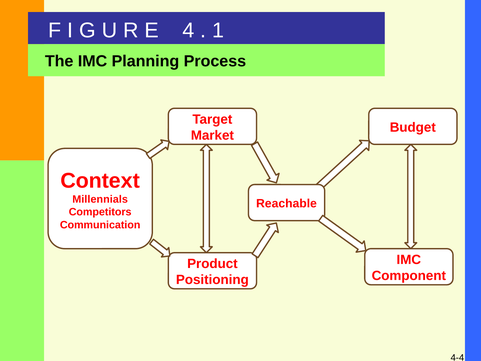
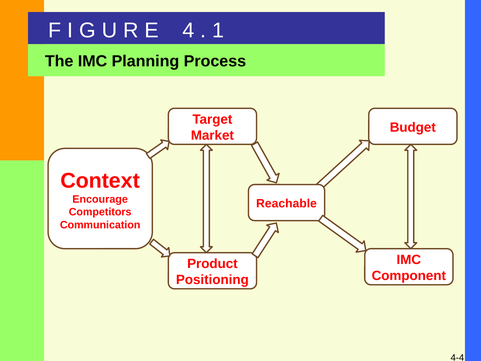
Millennials: Millennials -> Encourage (100, 199)
